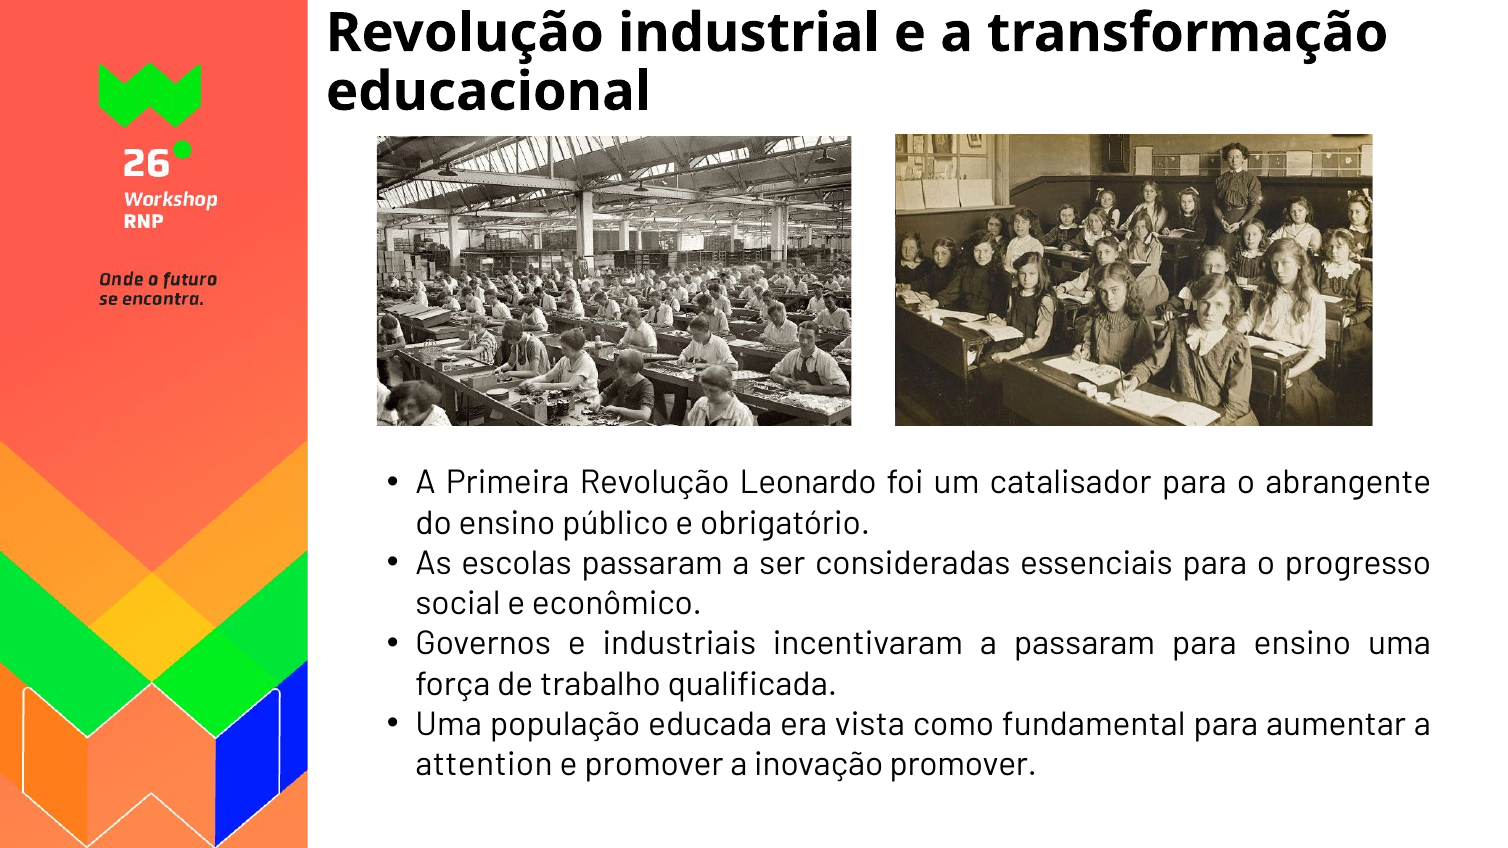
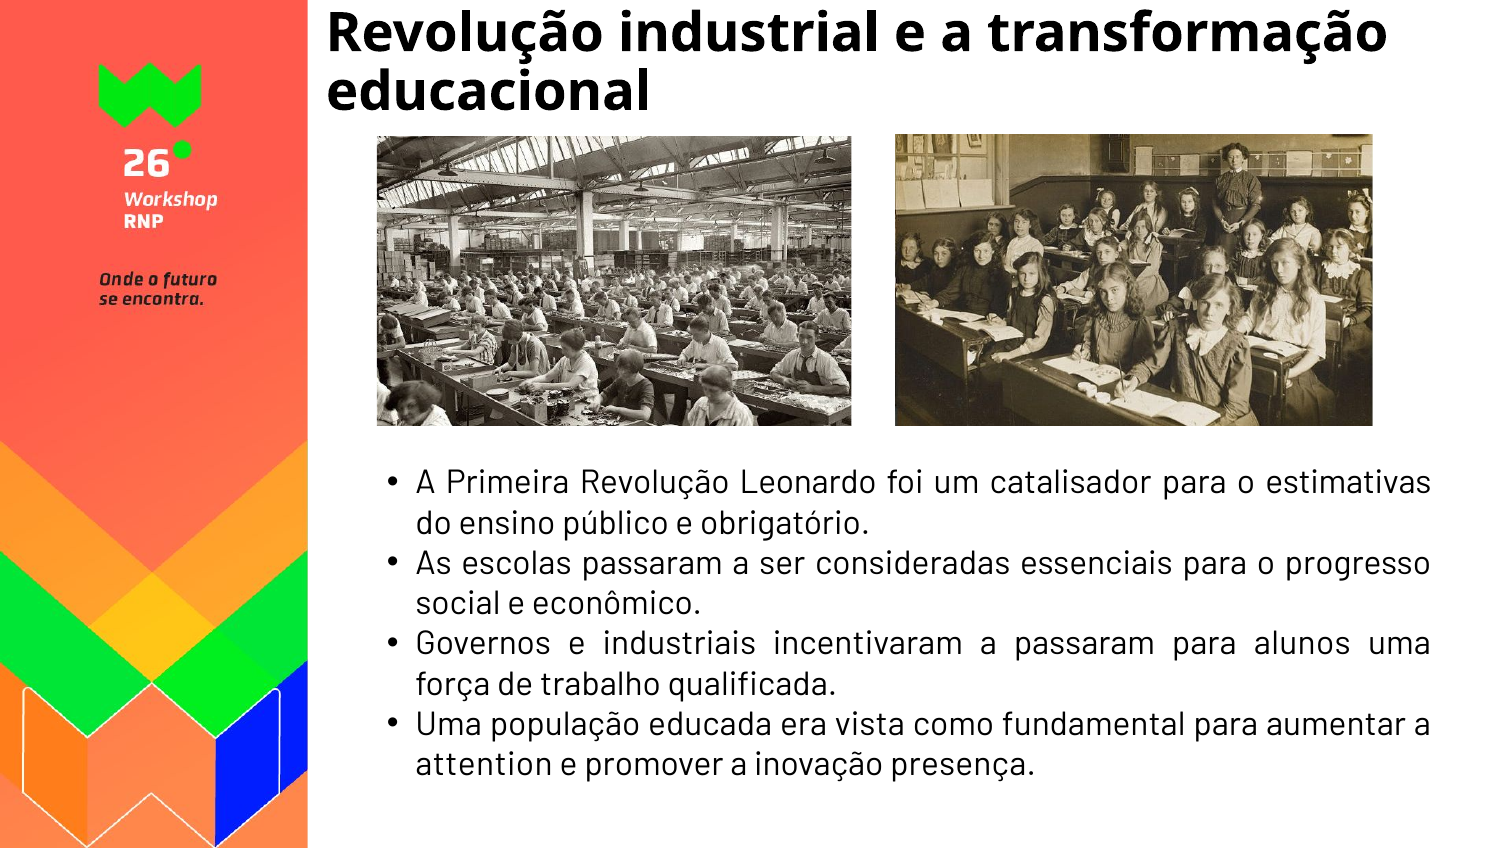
abrangente: abrangente -> estimativas (1348, 483)
para ensino: ensino -> alunos (1302, 644)
inovação promover: promover -> presença (963, 765)
